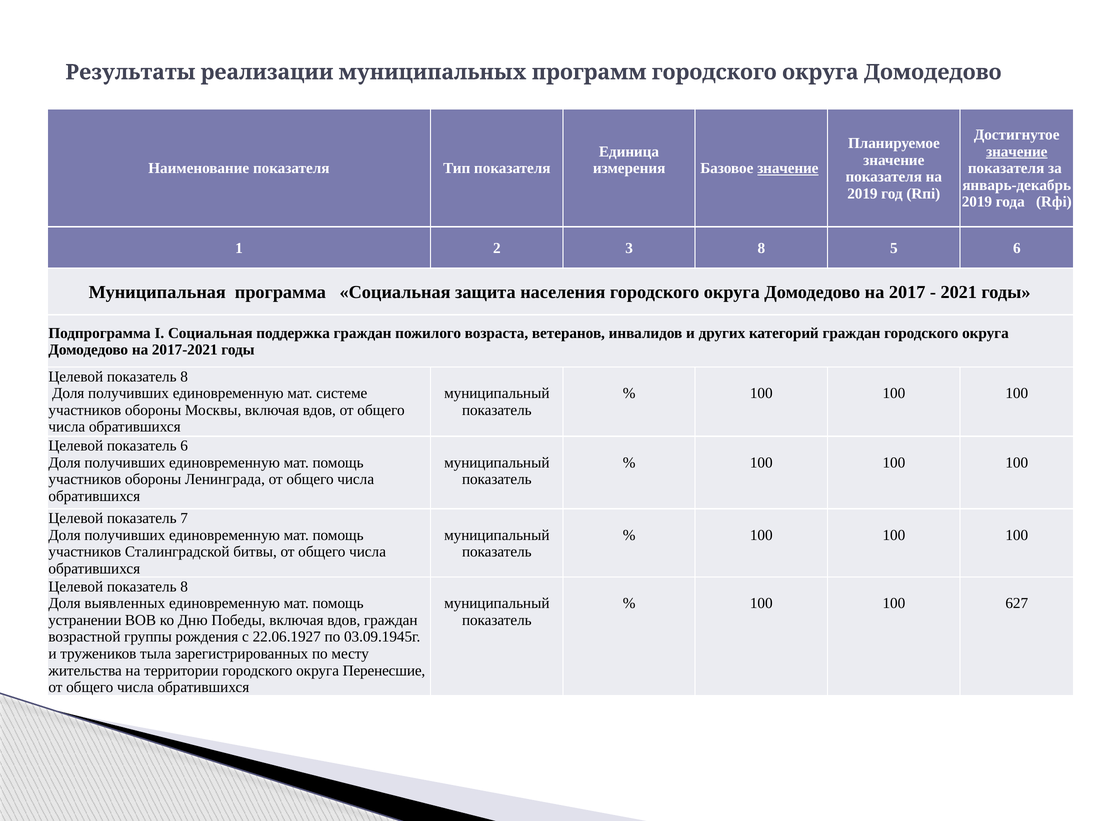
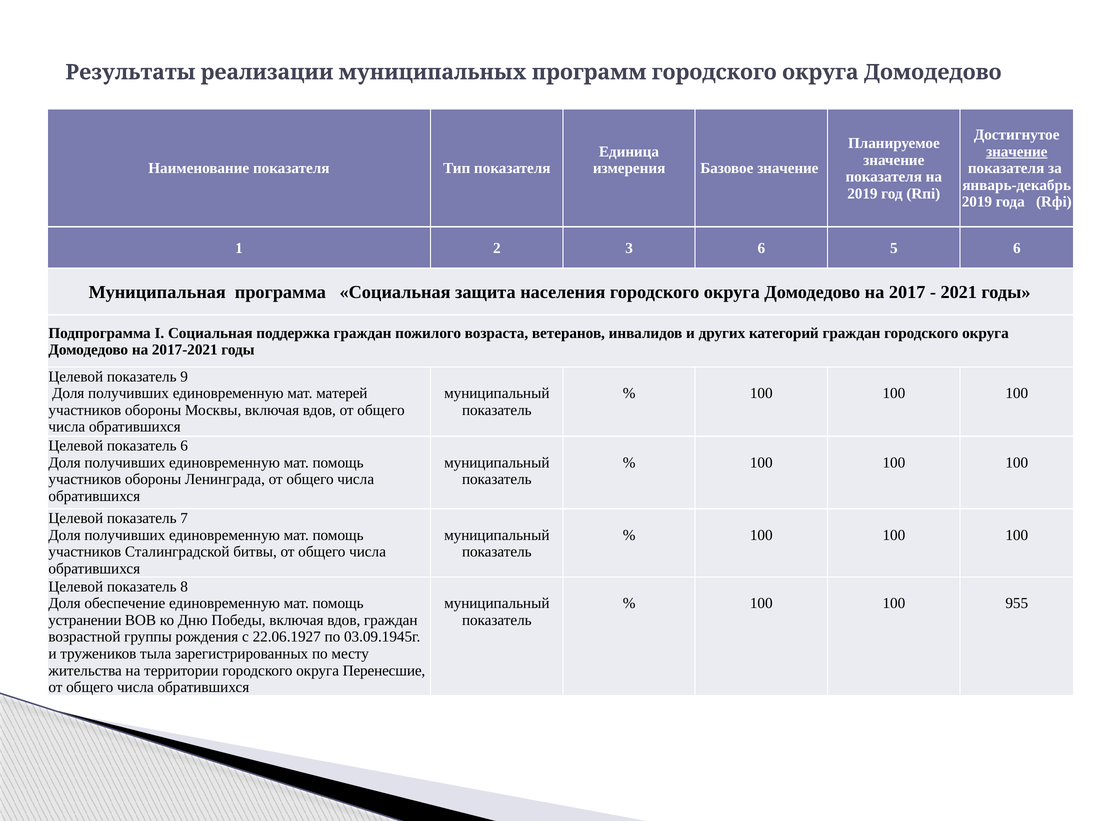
значение underline: present -> none (788, 168)
3 8: 8 -> 6 (761, 248)
8: 8 -> 9 (184, 377)
системе: системе -> матерей (342, 394)
выявленных: выявленных -> обеспечение (125, 604)
627: 627 -> 955 (1017, 604)
